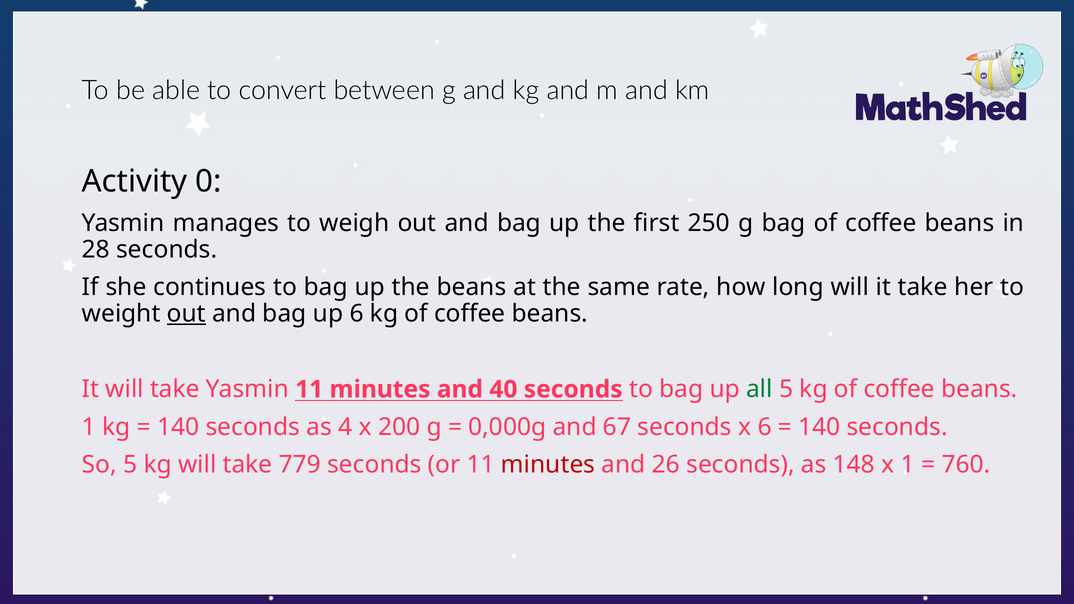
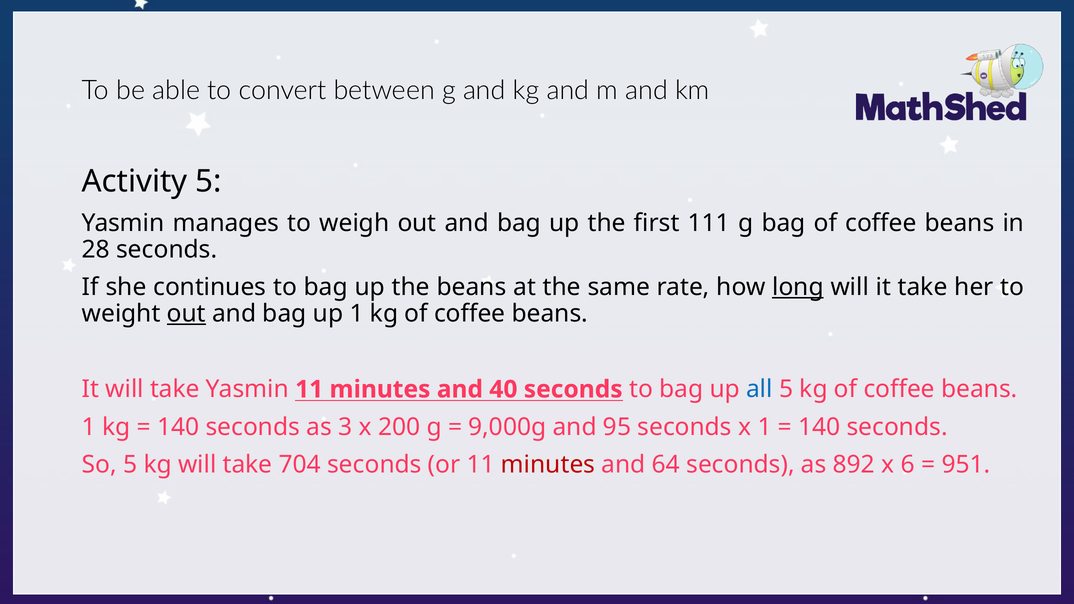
Activity 0: 0 -> 5 (209, 182)
250: 250 -> 111 (709, 223)
long underline: none -> present (798, 287)
up 6: 6 -> 1 (357, 314)
all colour: green -> blue (759, 389)
4: 4 -> 3 (345, 427)
0,000g: 0,000g -> 9,000g (507, 427)
67: 67 -> 95 (617, 427)
x 6: 6 -> 1 (765, 427)
779: 779 -> 704 (300, 465)
26: 26 -> 64 (666, 465)
148: 148 -> 892 (854, 465)
x 1: 1 -> 6 (908, 465)
760: 760 -> 951 (966, 465)
